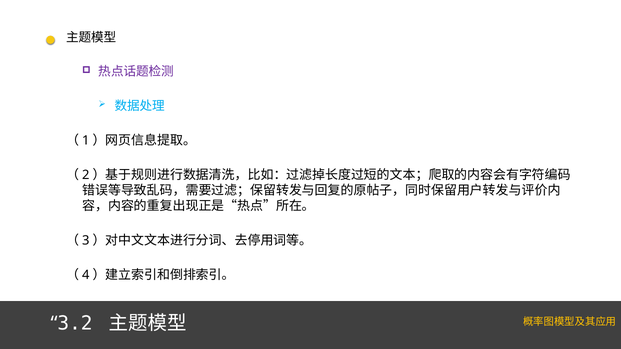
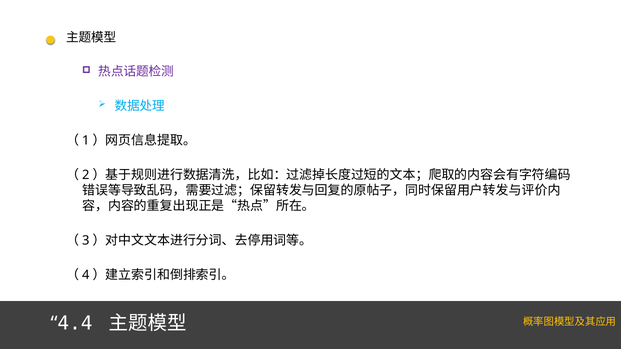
3.2: 3.2 -> 4.4 (75, 324)
